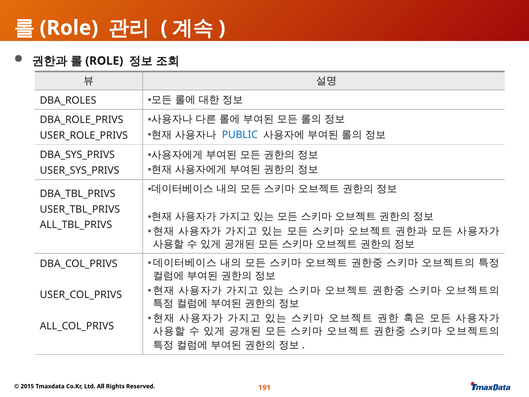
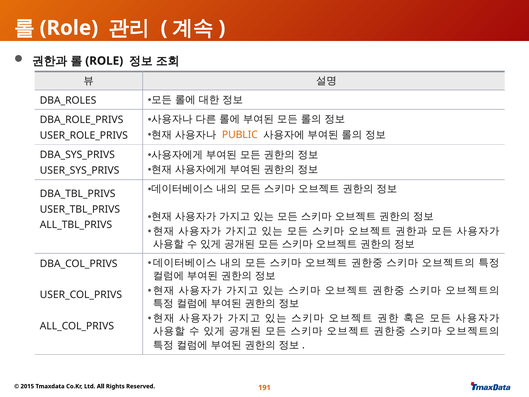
PUBLIC colour: blue -> orange (240, 135)
